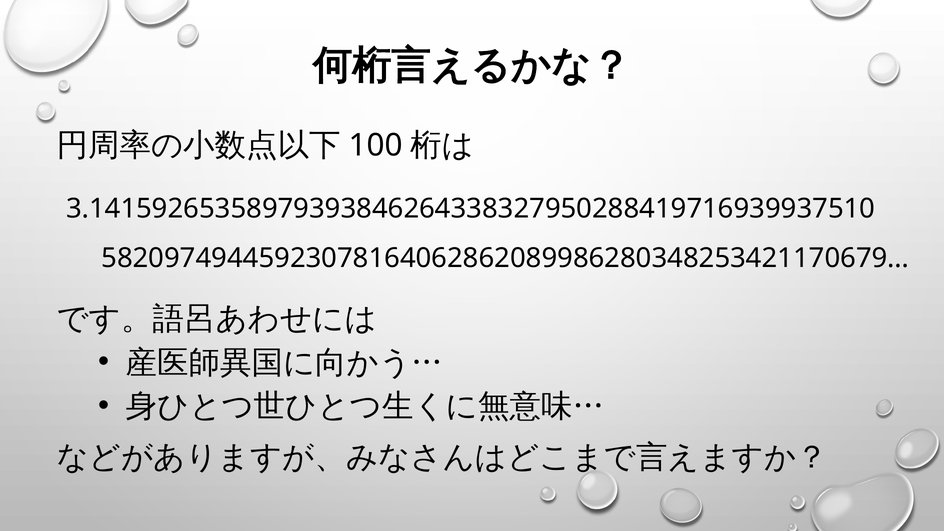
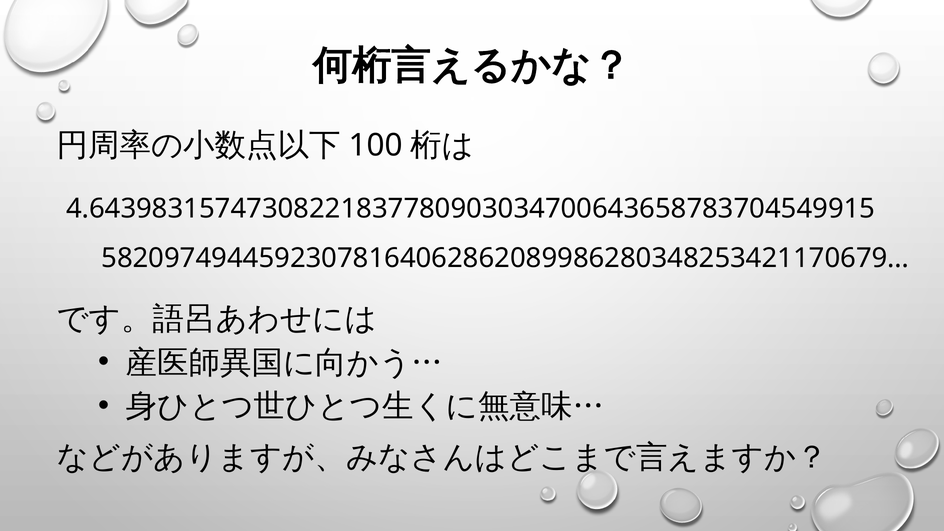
3.14159265358979393846264338327950288419716939937510: 3.14159265358979393846264338327950288419716939937510 -> 4.64398315747308221837780903034700643658783704549915 (471, 208)
